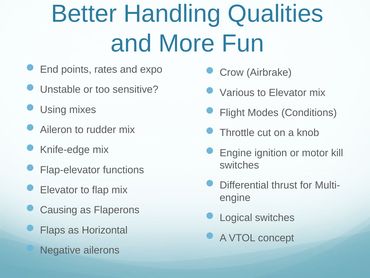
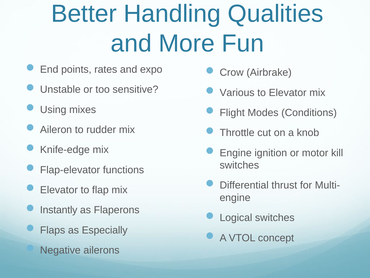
Causing: Causing -> Instantly (59, 210)
Horizontal: Horizontal -> Especially (105, 230)
